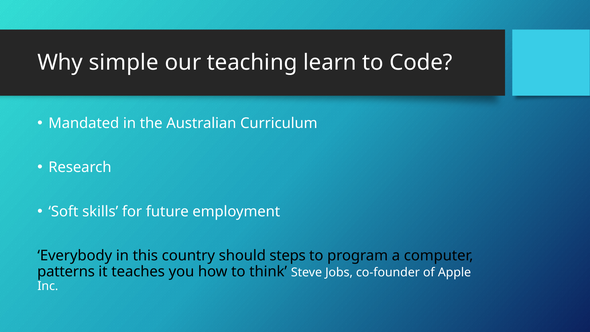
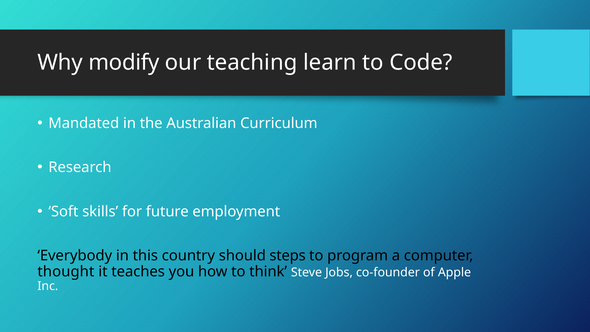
simple: simple -> modify (124, 62)
patterns: patterns -> thought (66, 272)
